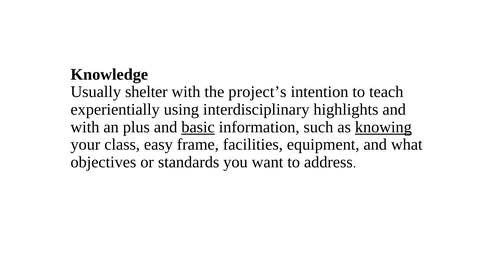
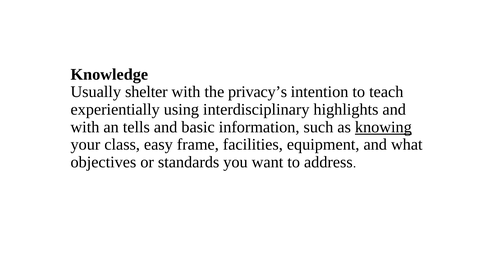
project’s: project’s -> privacy’s (258, 92)
plus: plus -> tells (136, 127)
basic underline: present -> none (198, 127)
